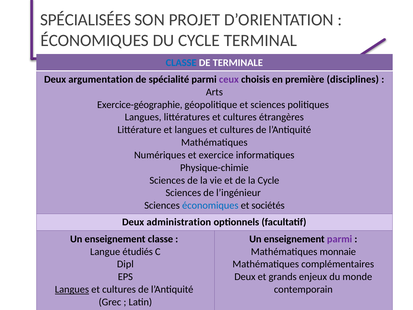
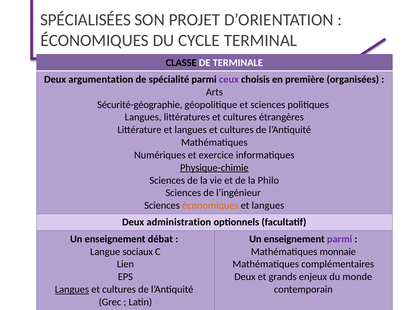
CLASSE colour: blue -> black (181, 63)
disciplines: disciplines -> organisées (353, 79)
Exercice-géographie: Exercice-géographie -> Sécurité-géographie (140, 105)
Physique-chimie underline: none -> present (214, 168)
la Cycle: Cycle -> Philo (268, 180)
économiques colour: blue -> orange (210, 205)
sociétés: sociétés -> langues (268, 205)
enseignement classe: classe -> débat (160, 239)
étudiés: étudiés -> sociaux (138, 251)
Dipl: Dipl -> Lien (125, 264)
